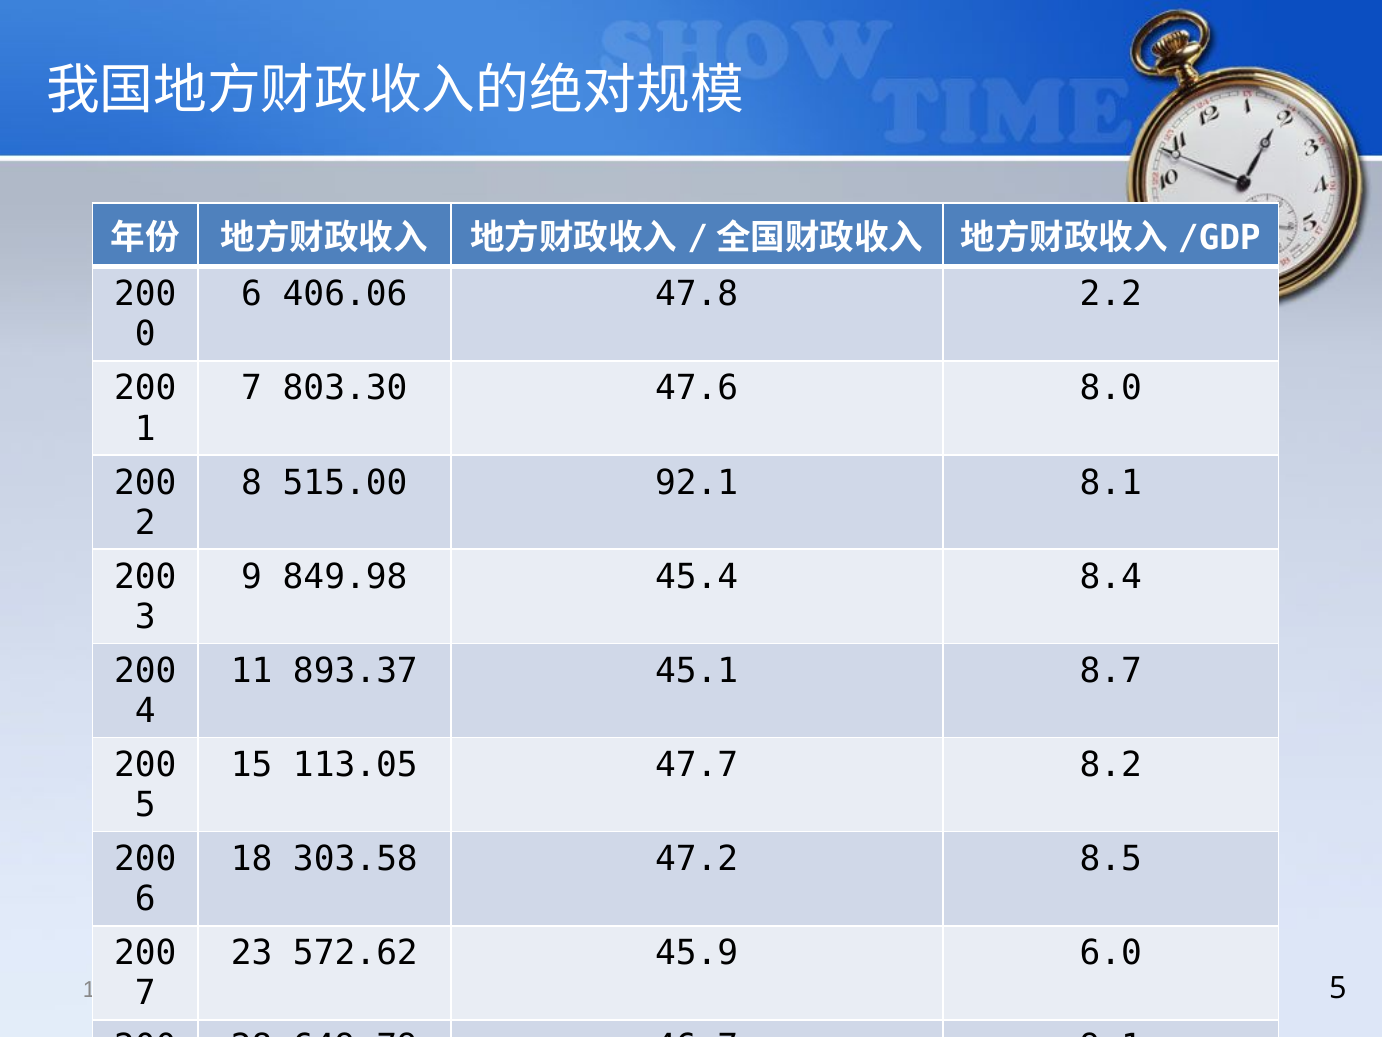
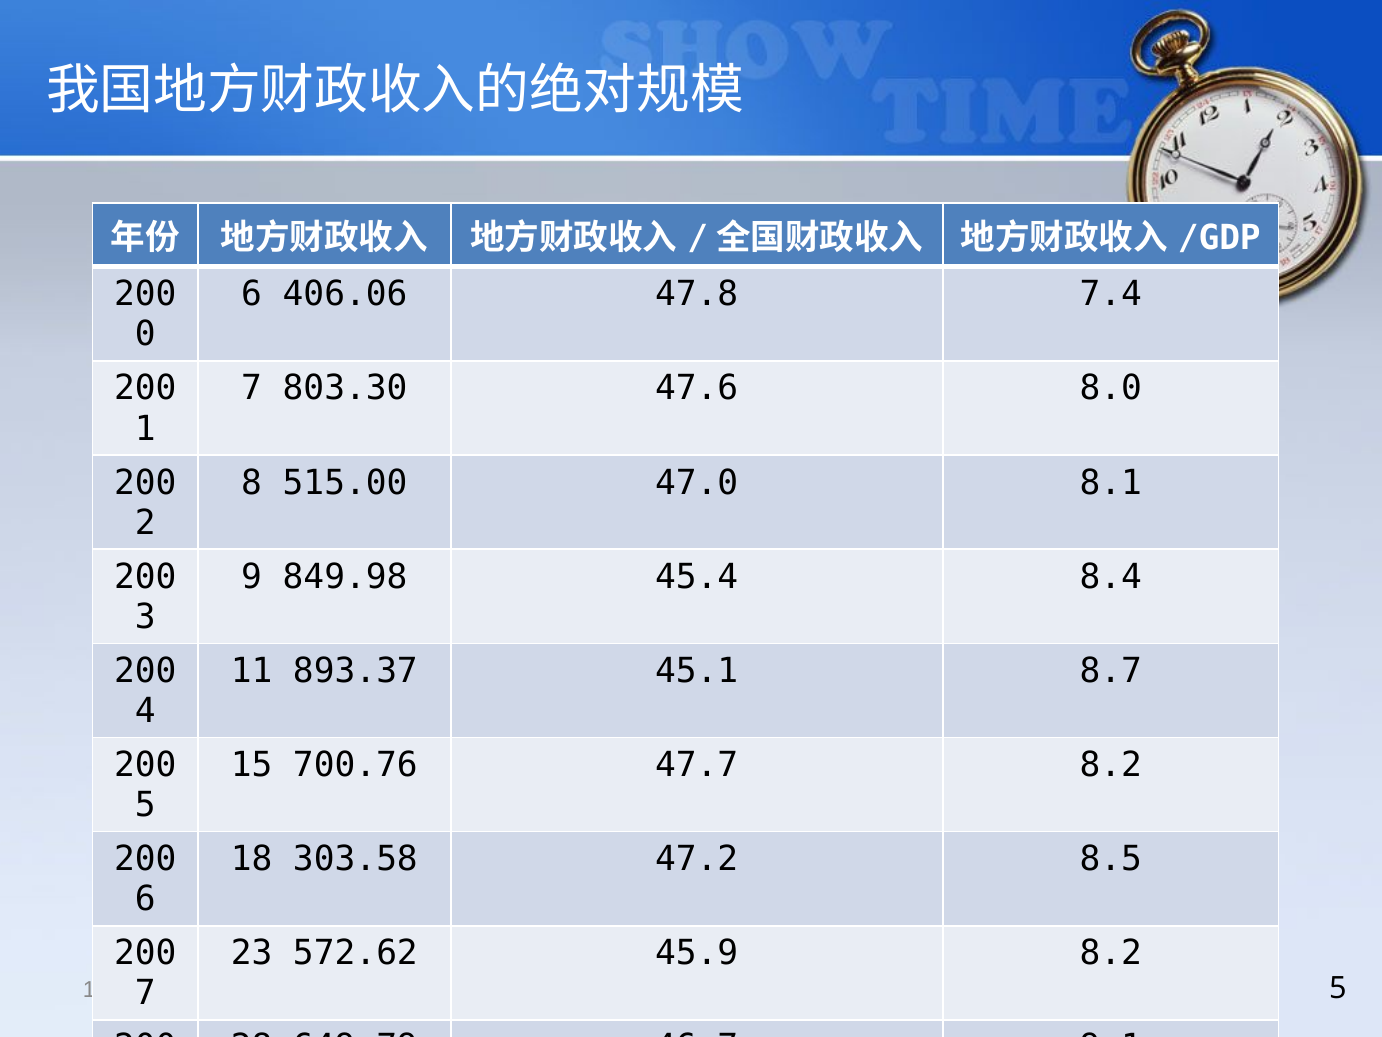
2.2: 2.2 -> 7.4 (1111, 294)
92.1: 92.1 -> 47.0 (697, 482)
113.05: 113.05 -> 700.76 (355, 765)
45.9 6.0: 6.0 -> 8.2 (1111, 953)
